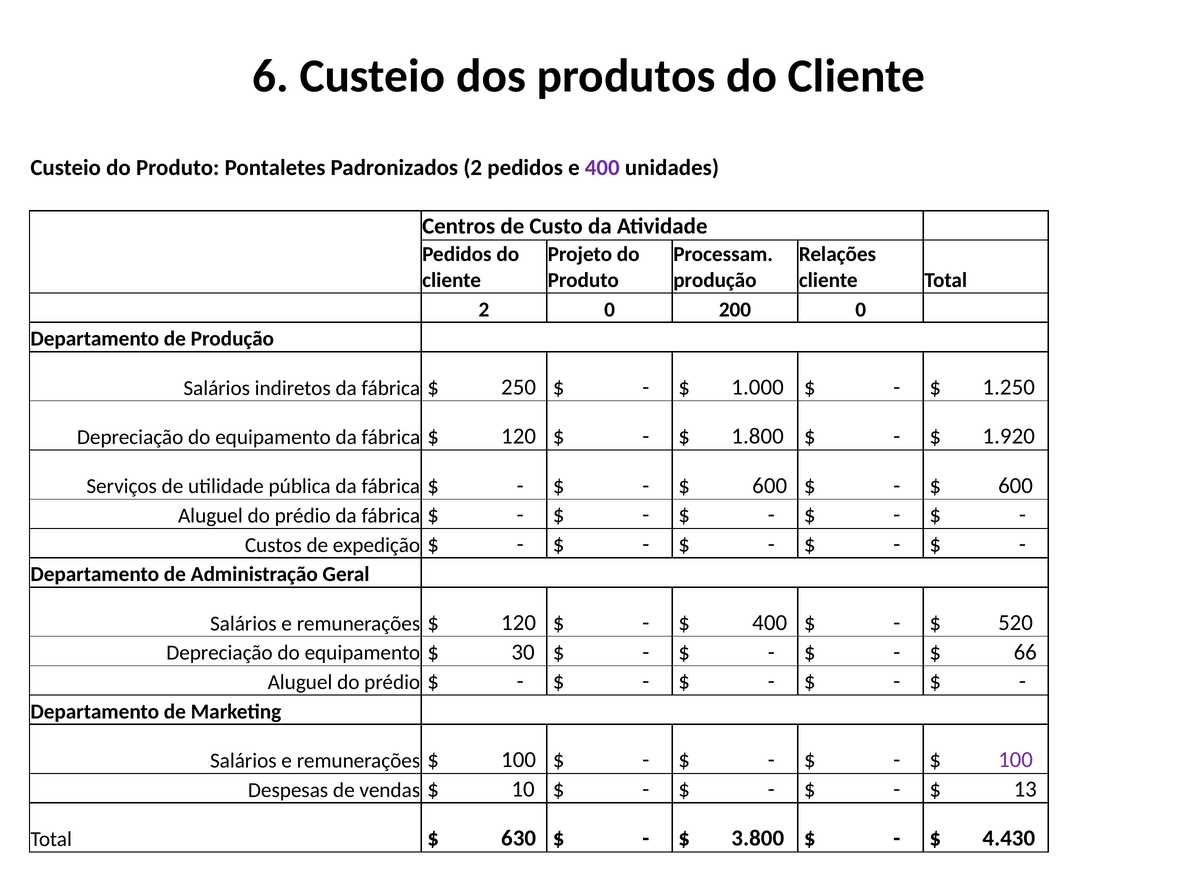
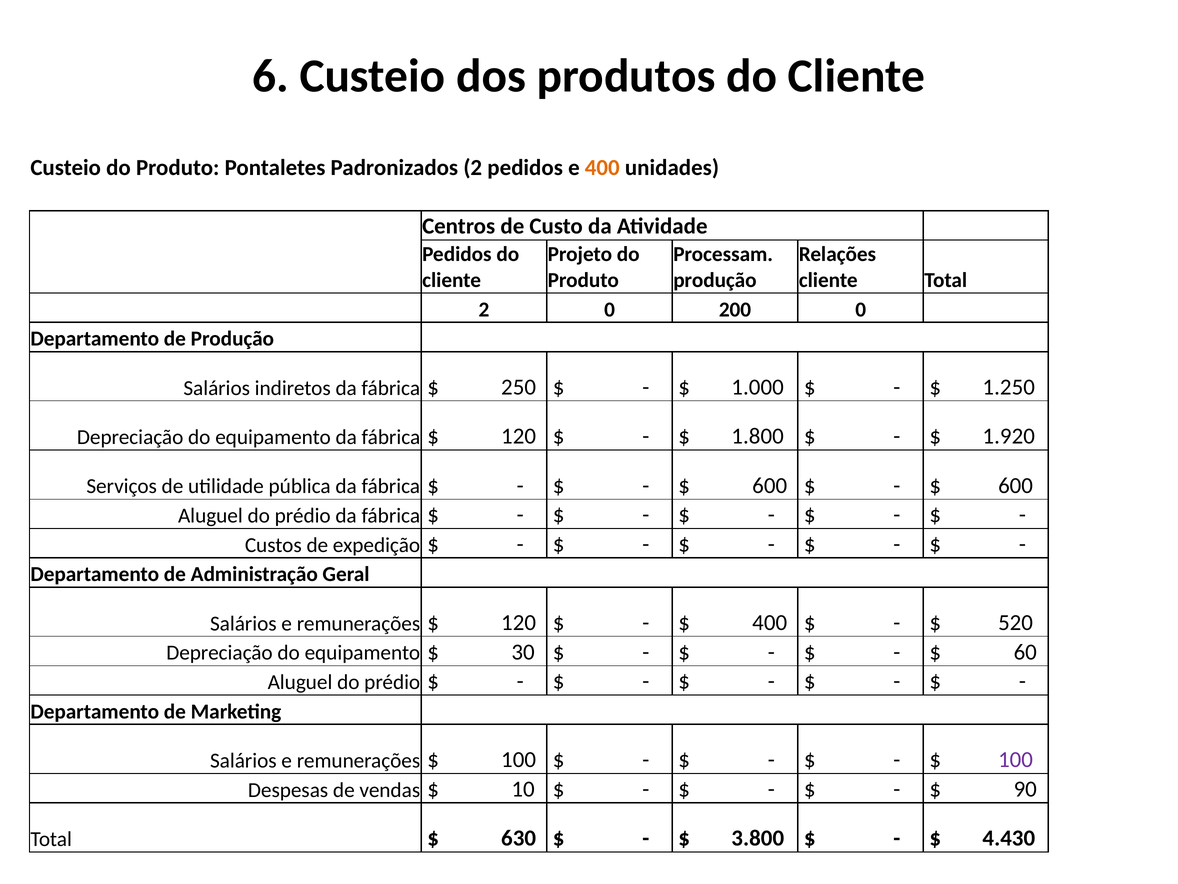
400 colour: purple -> orange (602, 168)
66: 66 -> 60 (1025, 652)
13: 13 -> 90 (1025, 789)
